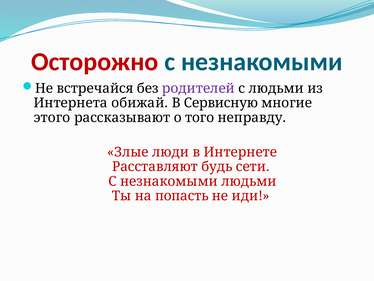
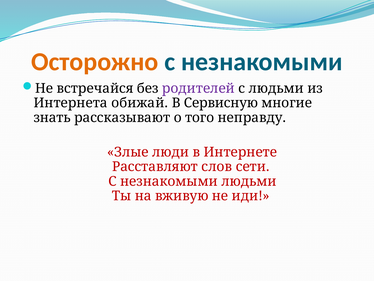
Осторожно colour: red -> orange (95, 62)
этого: этого -> знать (52, 117)
будь: будь -> слов (217, 166)
попасть: попасть -> вживую (182, 196)
